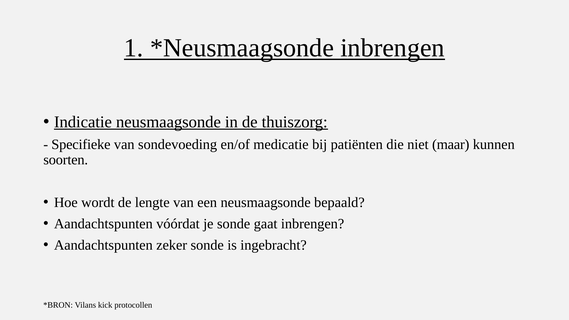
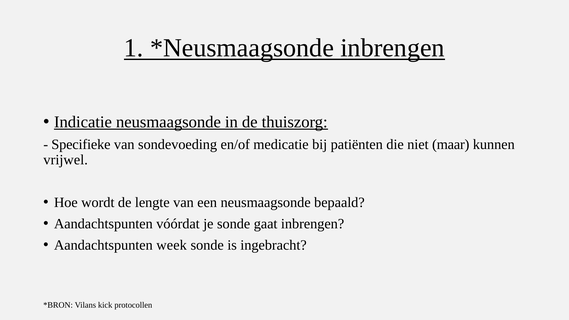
soorten: soorten -> vrijwel (66, 160)
zeker: zeker -> week (172, 245)
